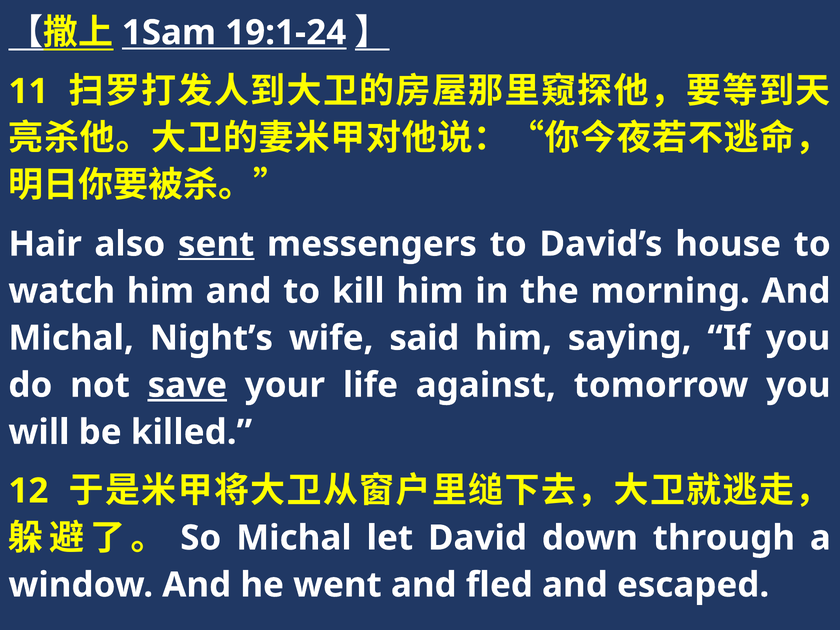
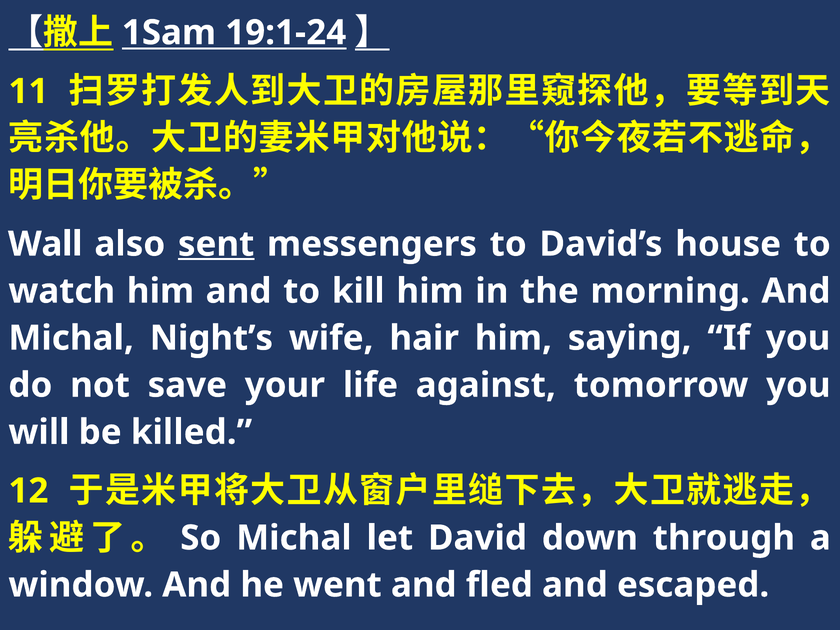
Hair: Hair -> Wall (45, 244)
said: said -> hair (424, 338)
save underline: present -> none (187, 385)
